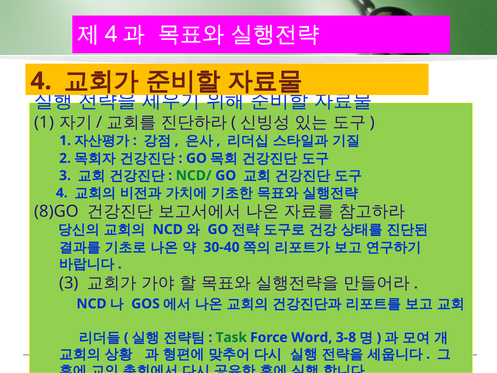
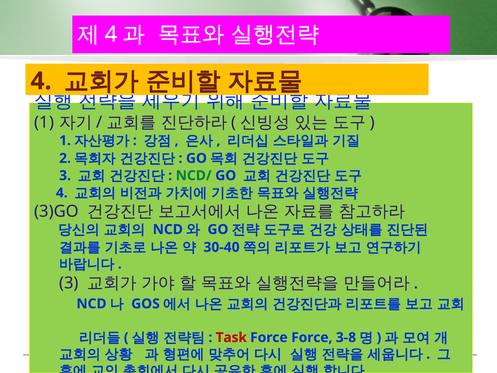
8)GO: 8)GO -> 3)GO (57, 211)
Task colour: green -> red (231, 337)
Force Word: Word -> Force (312, 337)
